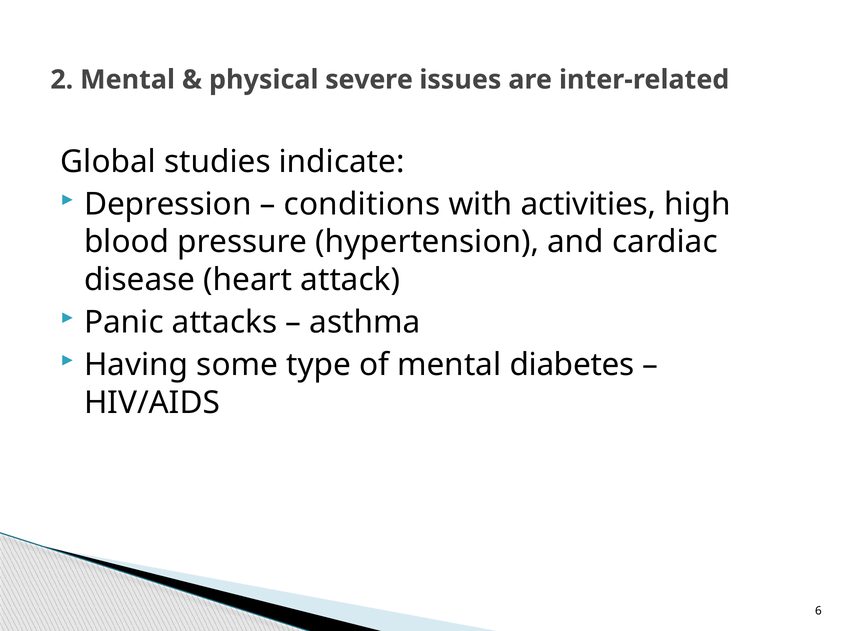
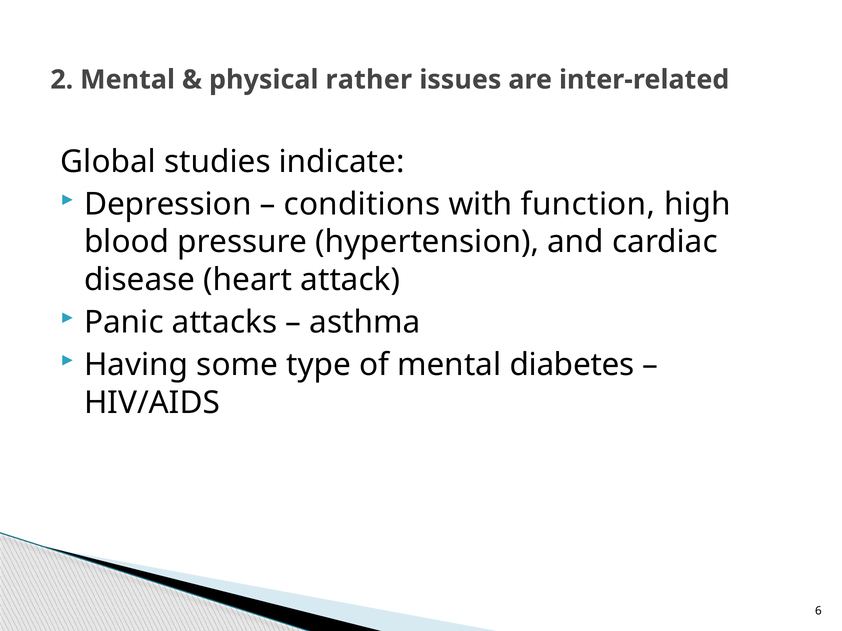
severe: severe -> rather (369, 80)
activities: activities -> function (588, 204)
